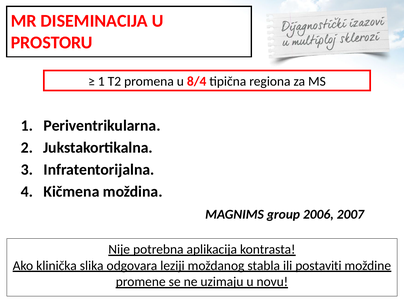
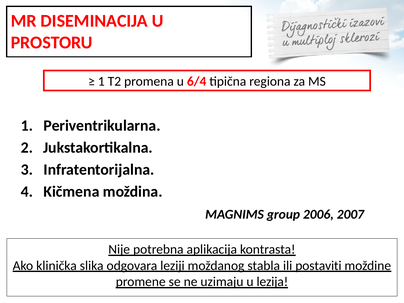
8/4: 8/4 -> 6/4 (197, 81)
novu: novu -> lezija (272, 282)
